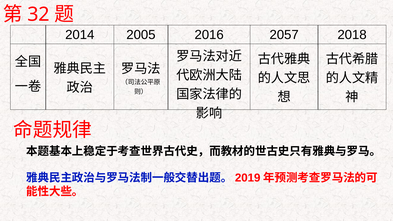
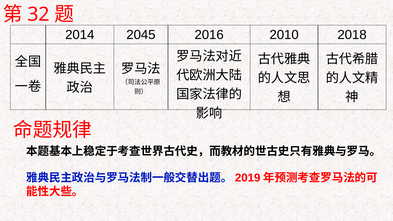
2005: 2005 -> 2045 (141, 35)
2057: 2057 -> 2010 (284, 35)
